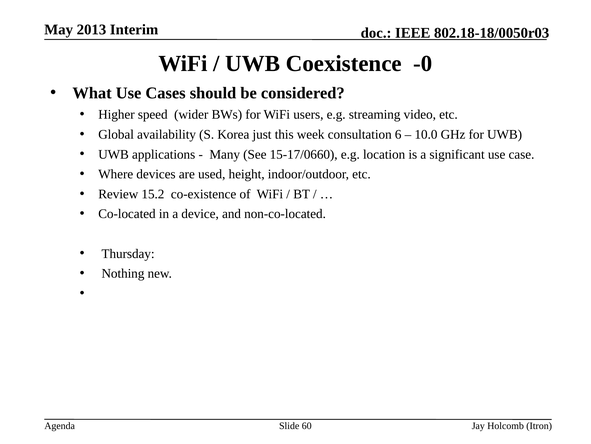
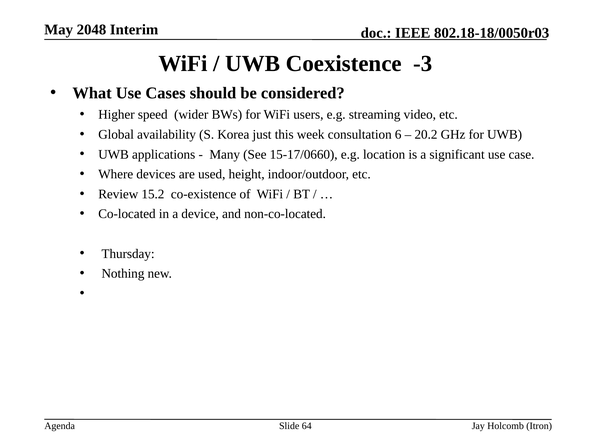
2013: 2013 -> 2048 (91, 29)
-0: -0 -> -3 (423, 64)
10.0: 10.0 -> 20.2 (426, 134)
60: 60 -> 64 (307, 425)
